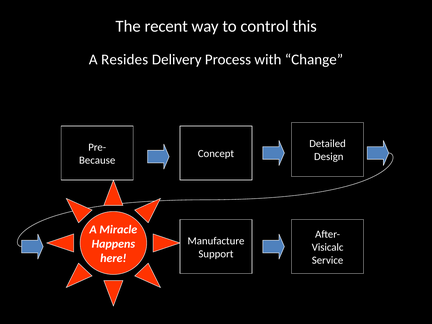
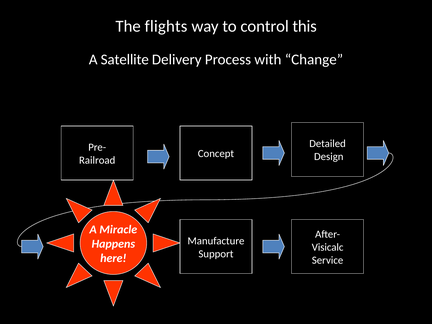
recent: recent -> flights (166, 26)
Resides: Resides -> Satellite (125, 60)
Because: Because -> Railroad (97, 160)
